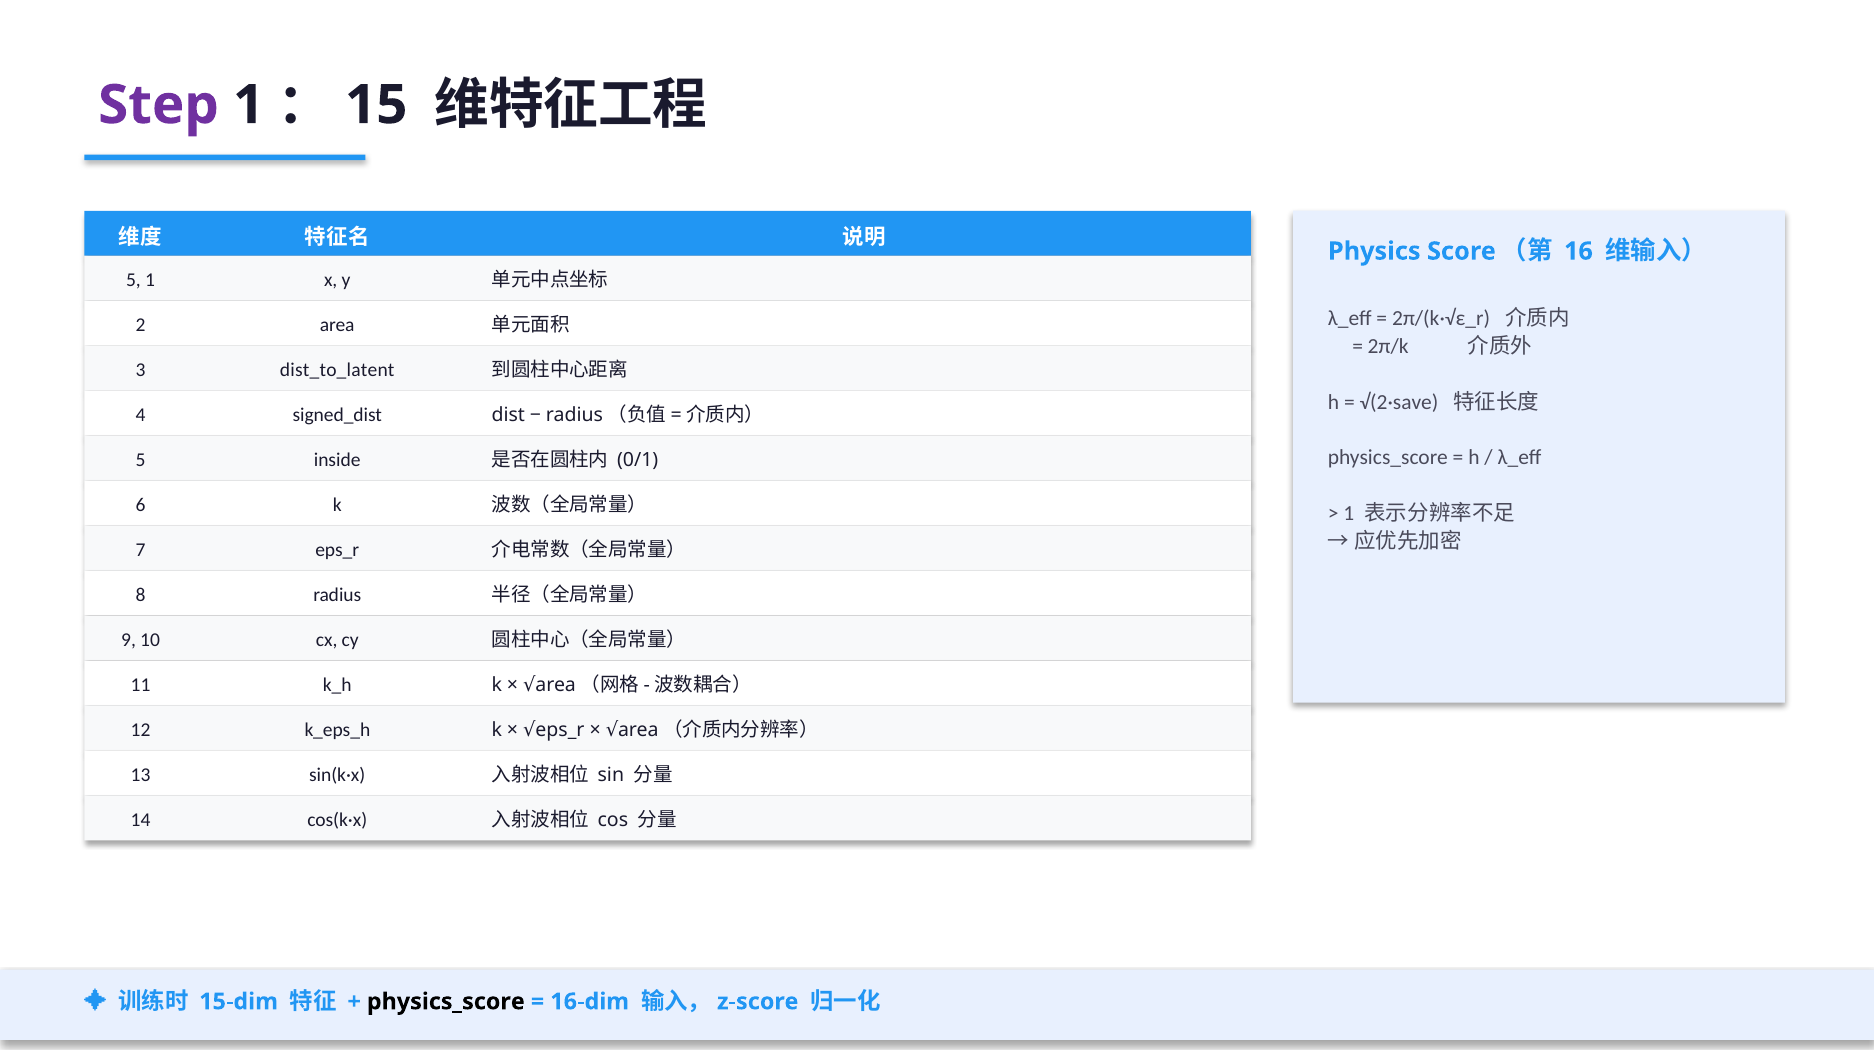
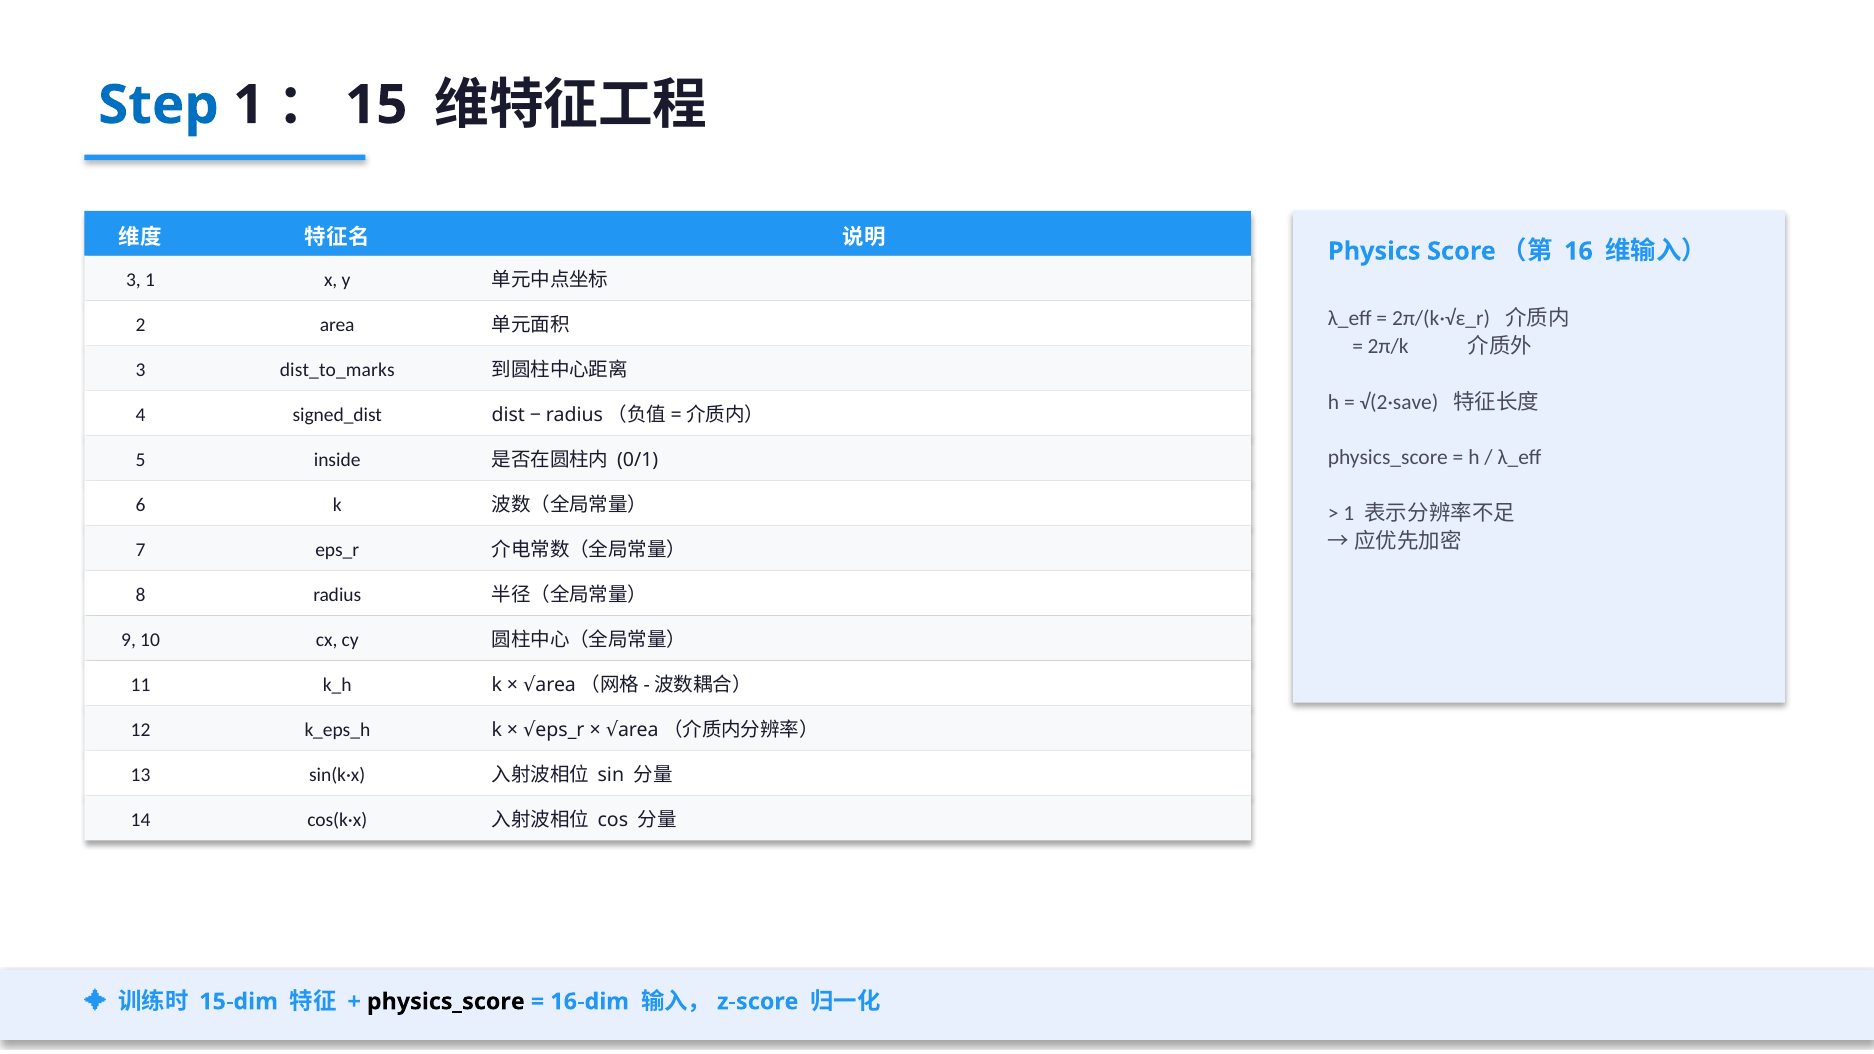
Step colour: purple -> blue (159, 105)
5: 5 -> 3 (133, 281)
dist_to_latent: dist_to_latent -> dist_to_marks (337, 371)
